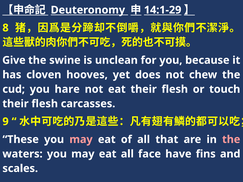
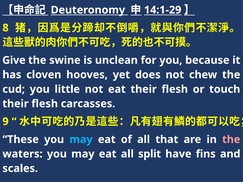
hare: hare -> little (67, 89)
may colour: pink -> light blue (81, 140)
face: face -> split (150, 154)
